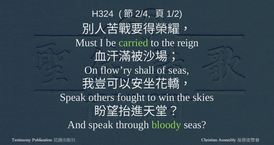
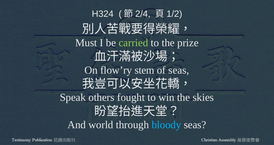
reign: reign -> prize (188, 43)
shall: shall -> stem (145, 70)
And speak: speak -> world (101, 125)
bloody colour: light green -> light blue (166, 125)
